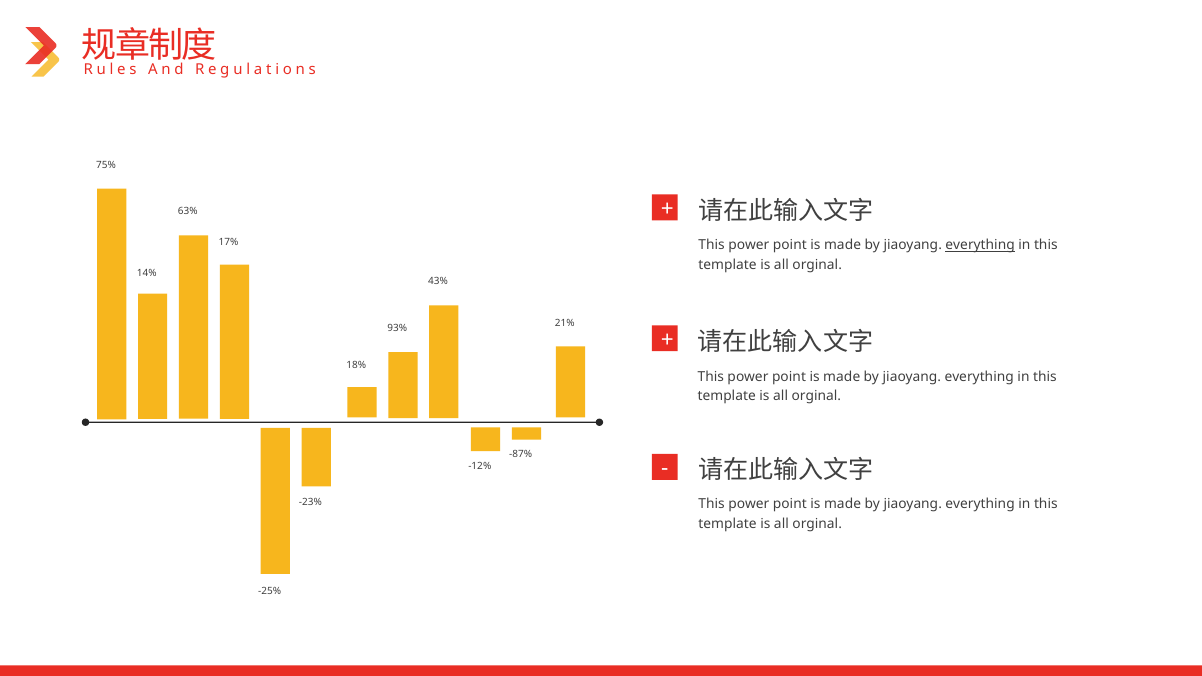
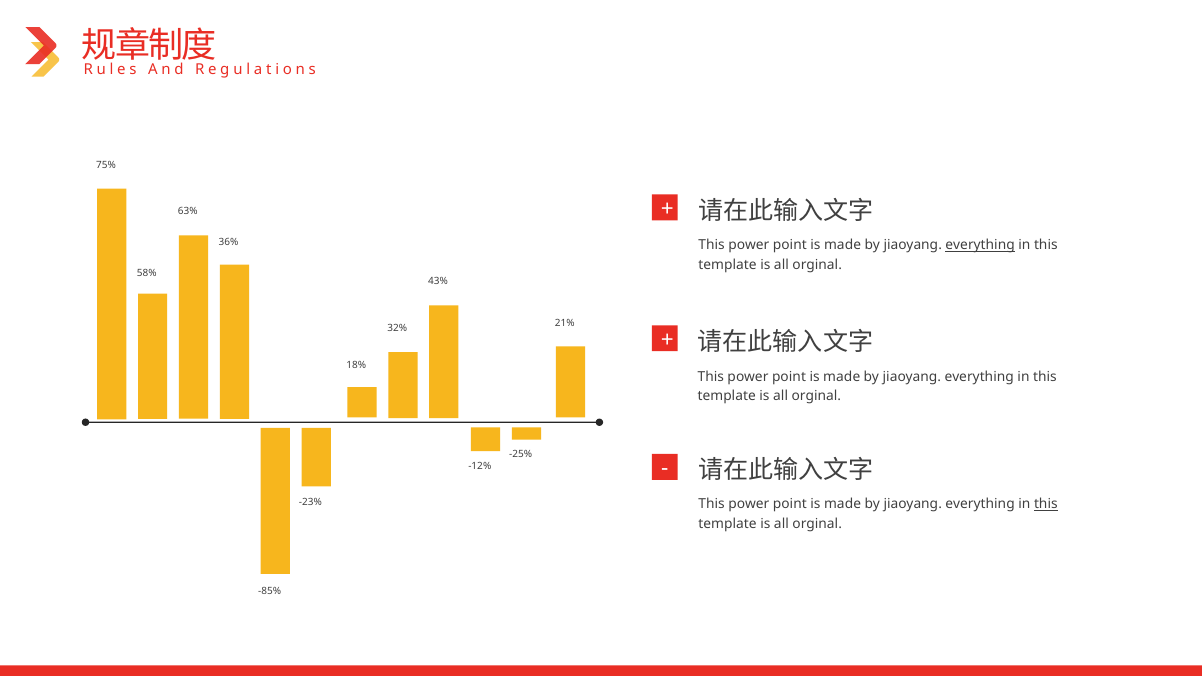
17%: 17% -> 36% (229, 242)
14%: 14% -> 58% (147, 273)
93%: 93% -> 32% (397, 329)
-87%: -87% -> -25% (521, 455)
this underline: none -> present (1046, 504)
-25%: -25% -> -85% (270, 592)
